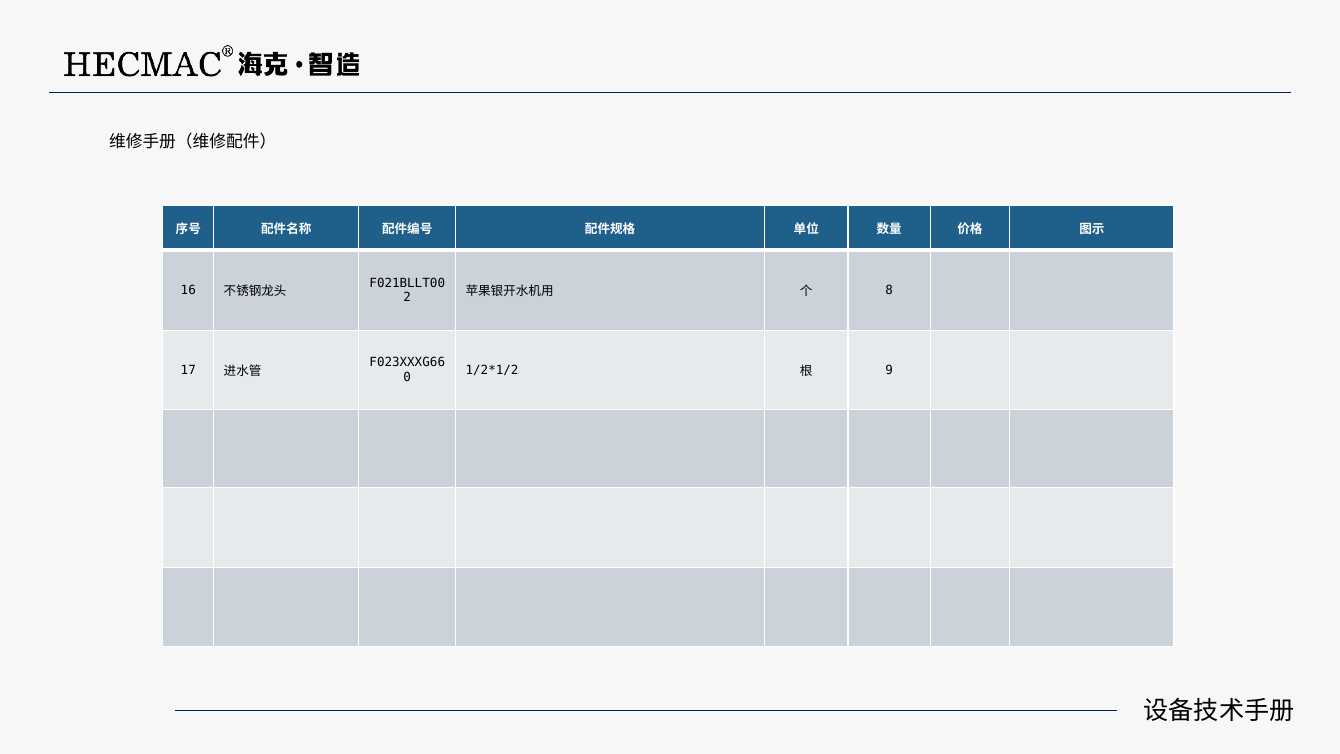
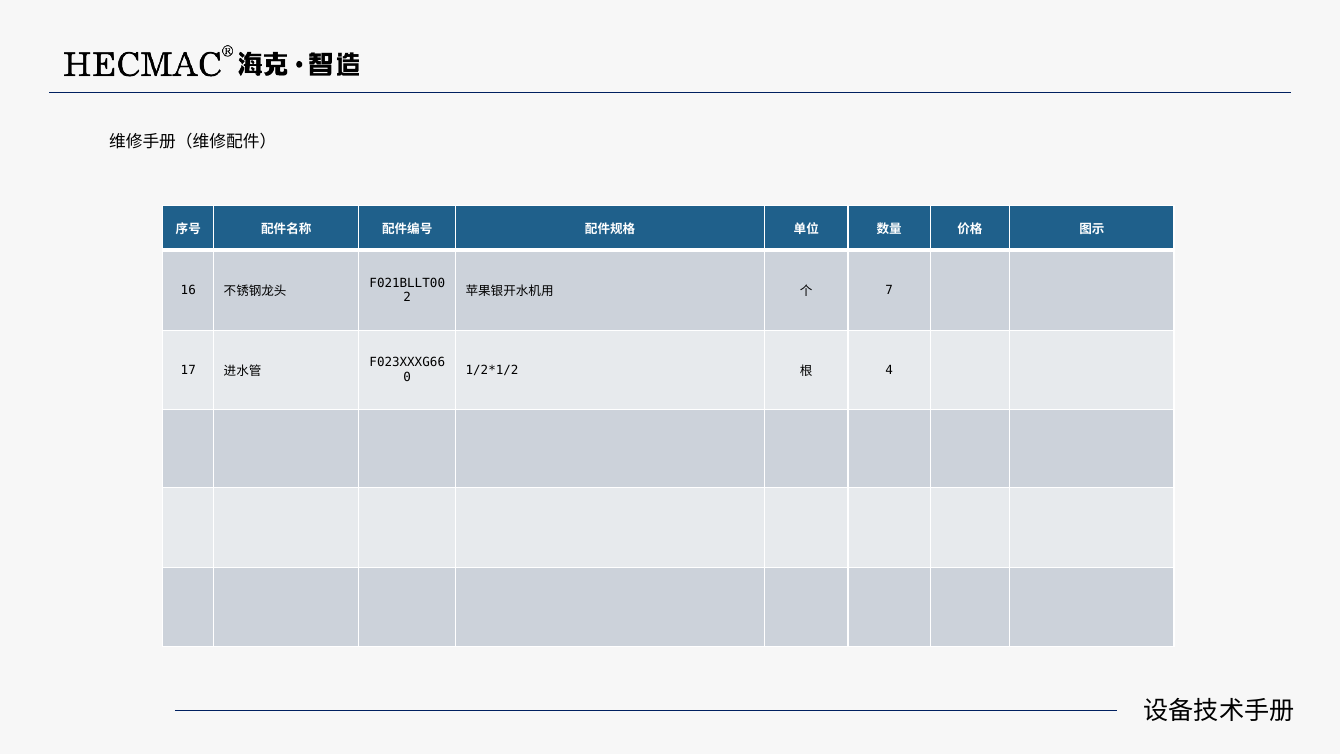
8: 8 -> 7 (889, 290)
9: 9 -> 4 (889, 370)
